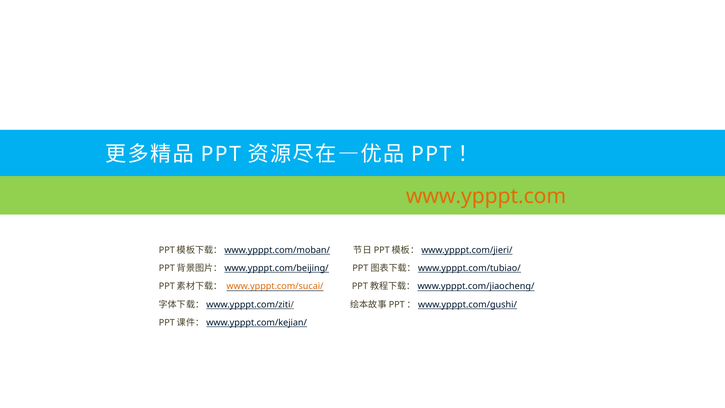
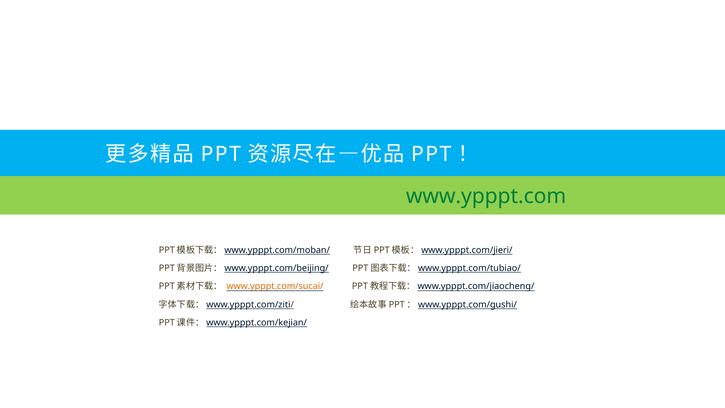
www.ypppt.com colour: orange -> green (486, 196)
